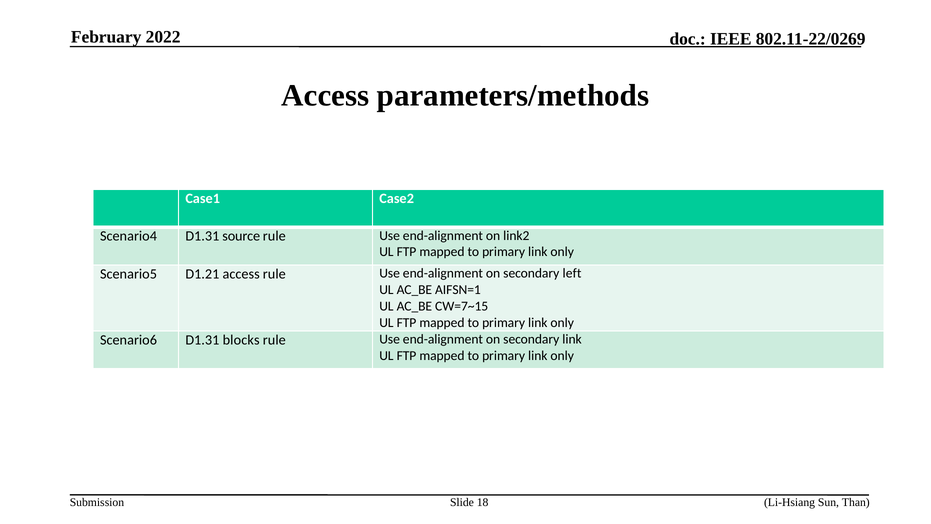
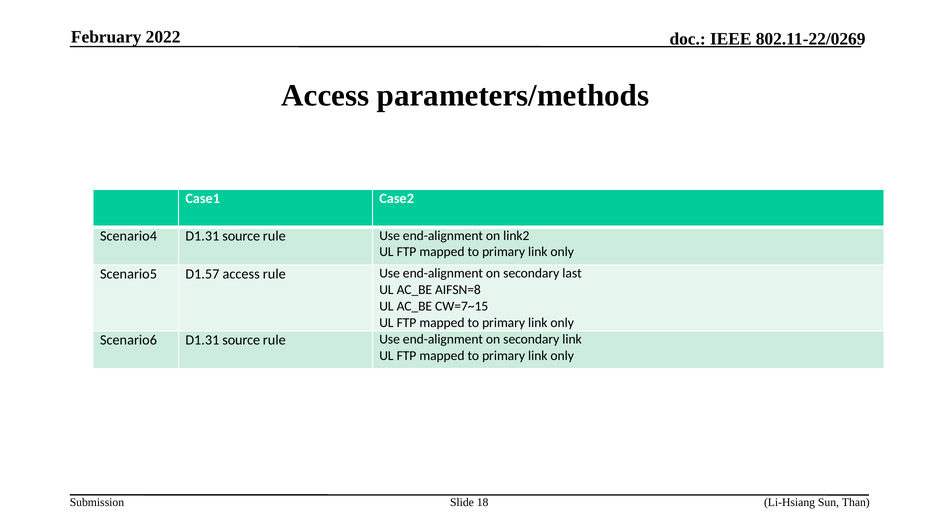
D1.21: D1.21 -> D1.57 (202, 274)
left: left -> last (572, 273)
AIFSN=1: AIFSN=1 -> AIFSN=8 (458, 290)
Scenario6 D1.31 blocks: blocks -> source (241, 340)
